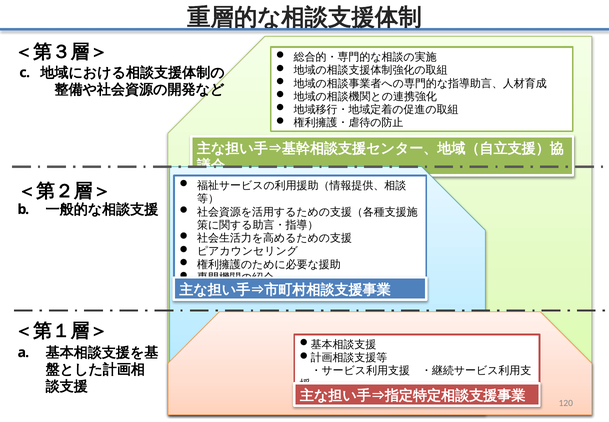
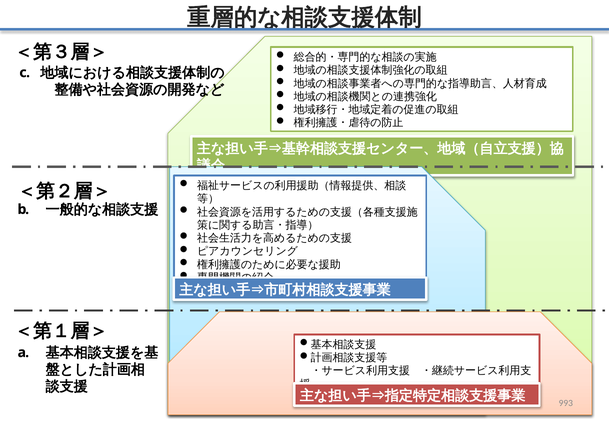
120: 120 -> 993 (566, 403)
